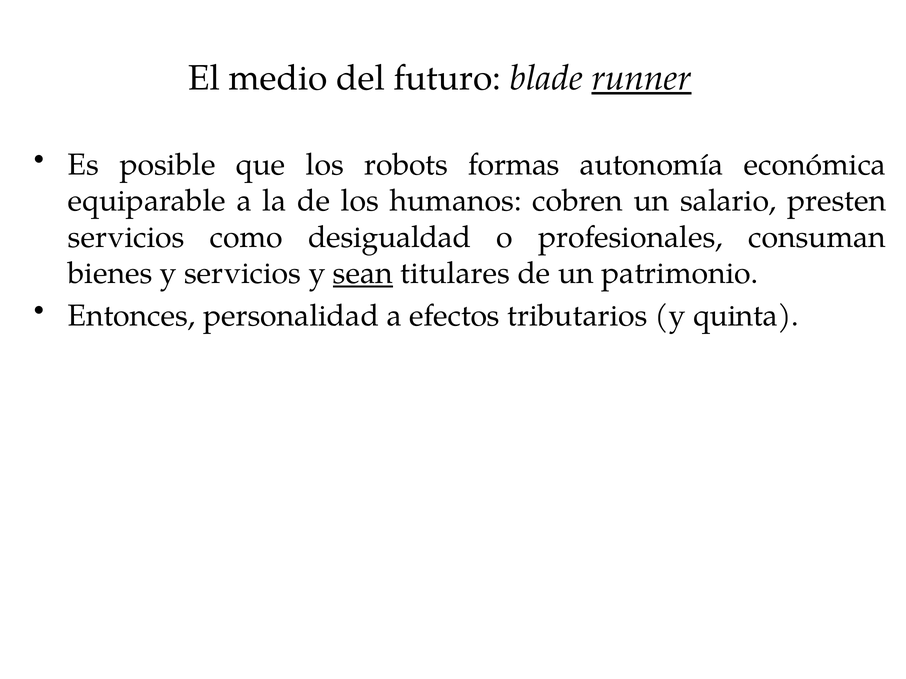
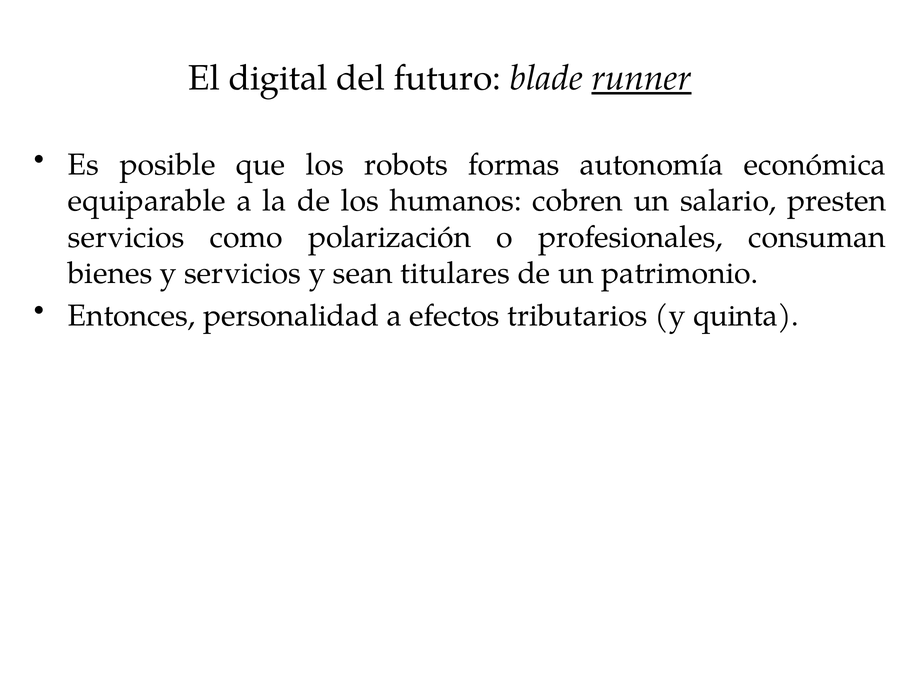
medio: medio -> digital (278, 78)
desigualdad: desigualdad -> polarización (390, 237)
sean underline: present -> none (363, 274)
